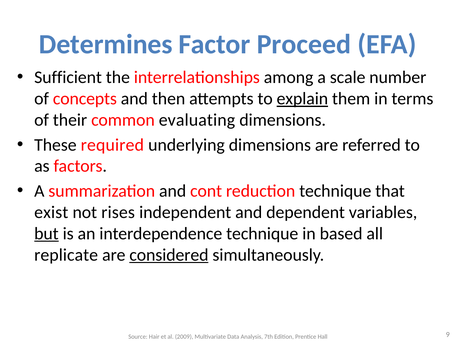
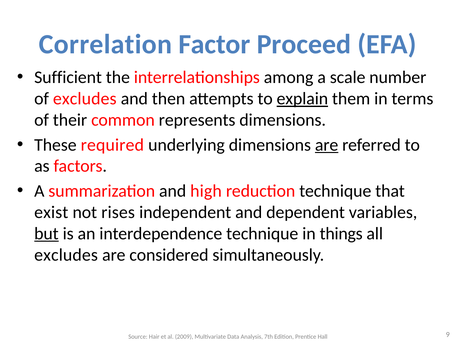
Determines: Determines -> Correlation (106, 44)
of concepts: concepts -> excludes (85, 99)
evaluating: evaluating -> represents (197, 120)
are underline: none -> present (327, 145)
cont: cont -> high (206, 191)
based: based -> things (341, 234)
replicate: replicate -> excludes (66, 255)
considered underline: present -> none (169, 255)
